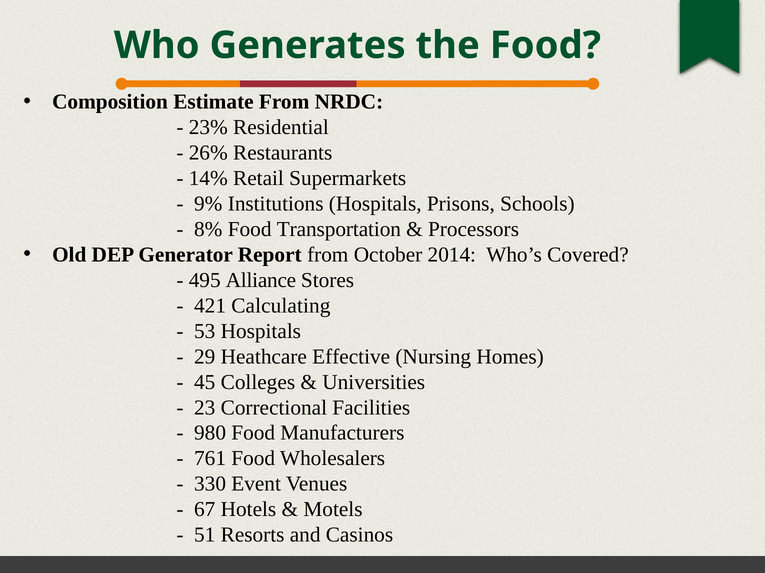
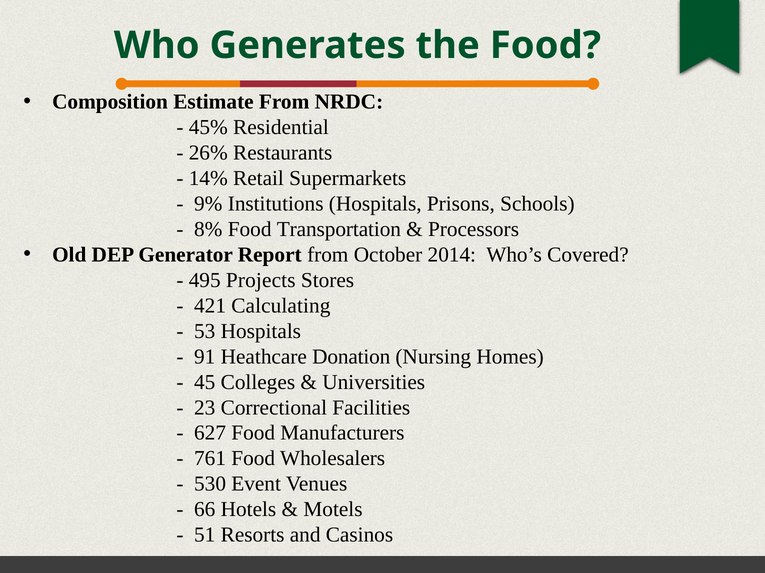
23%: 23% -> 45% (208, 127)
Alliance: Alliance -> Projects (261, 280)
29: 29 -> 91 (205, 357)
Effective: Effective -> Donation (351, 357)
980: 980 -> 627 (210, 434)
330: 330 -> 530 (210, 485)
67: 67 -> 66 (205, 510)
